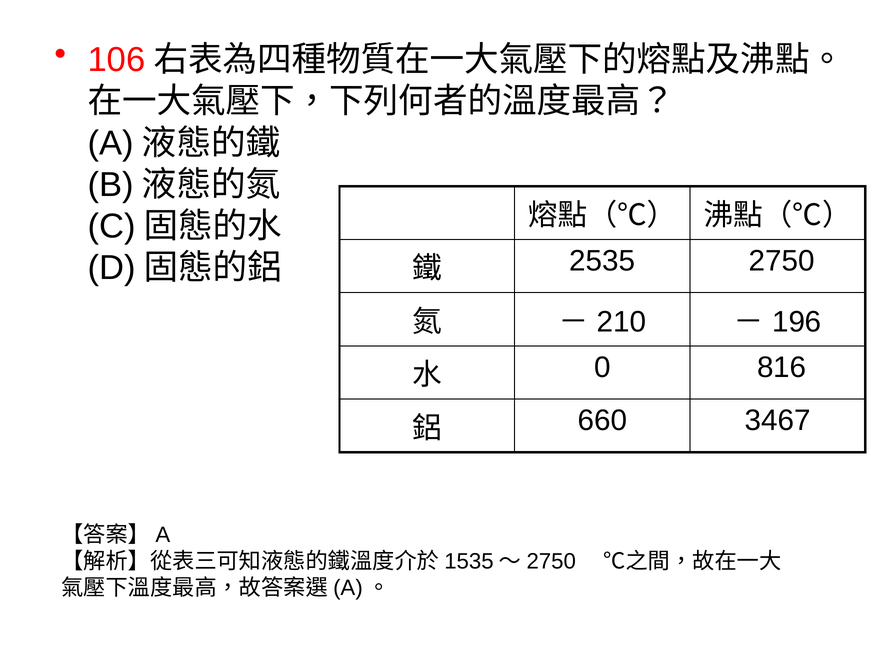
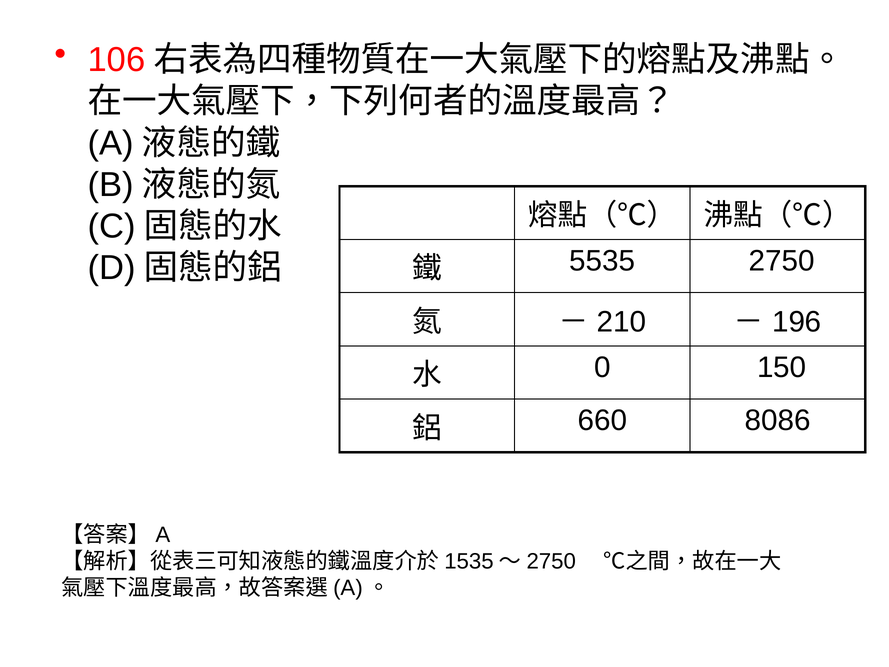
2535: 2535 -> 5535 (602, 261)
816: 816 -> 150 (782, 367)
3467: 3467 -> 8086 (778, 421)
